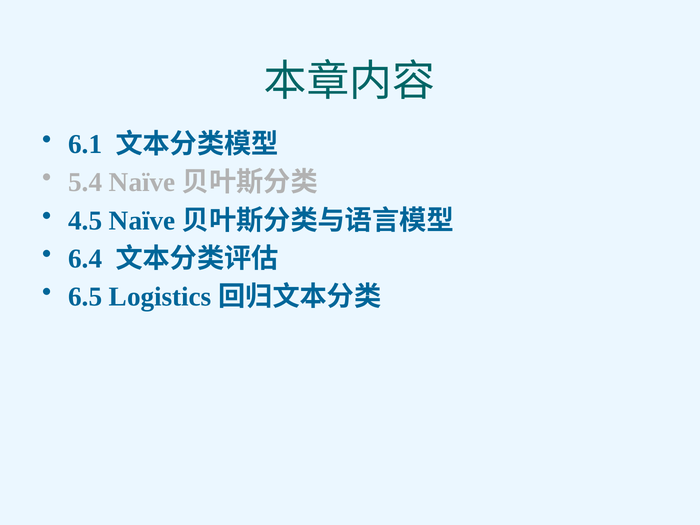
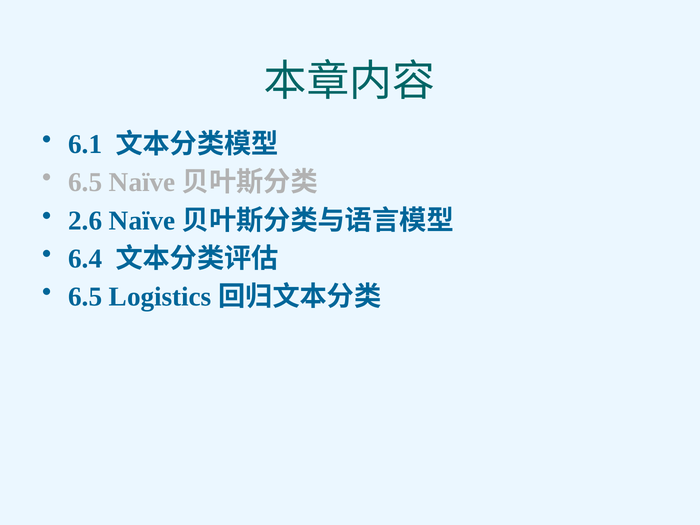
5.4: 5.4 -> 6.5 (85, 182)
4.5: 4.5 -> 2.6 (85, 221)
